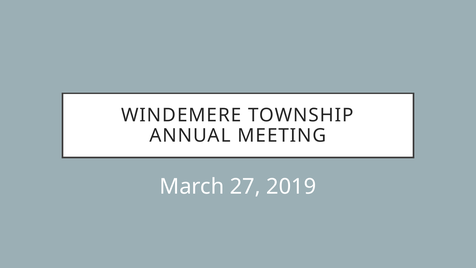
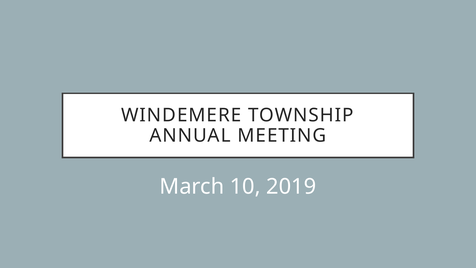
27: 27 -> 10 (245, 186)
